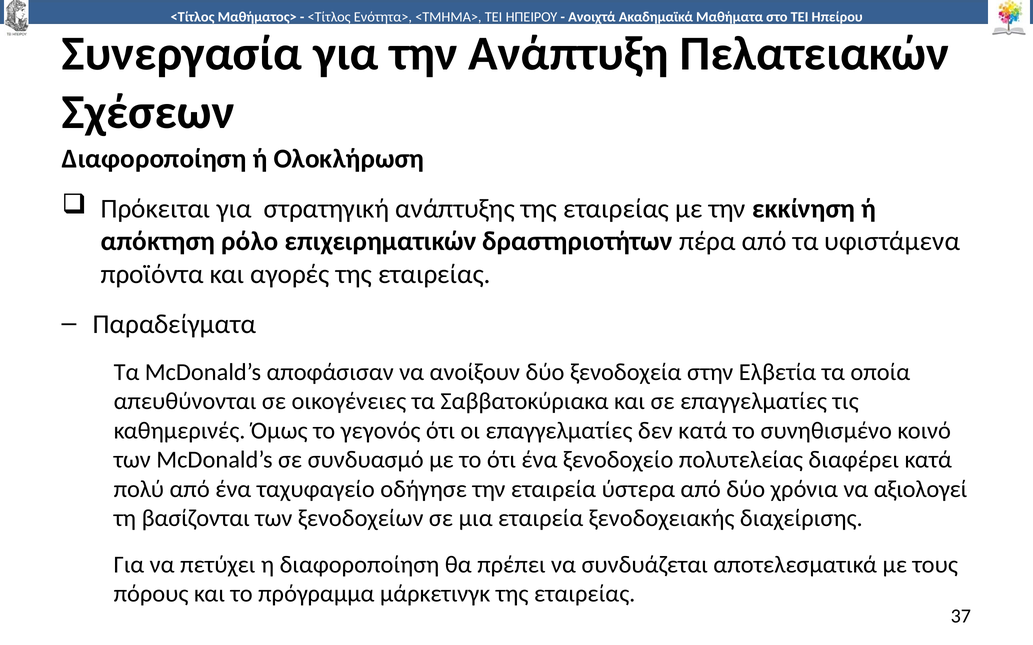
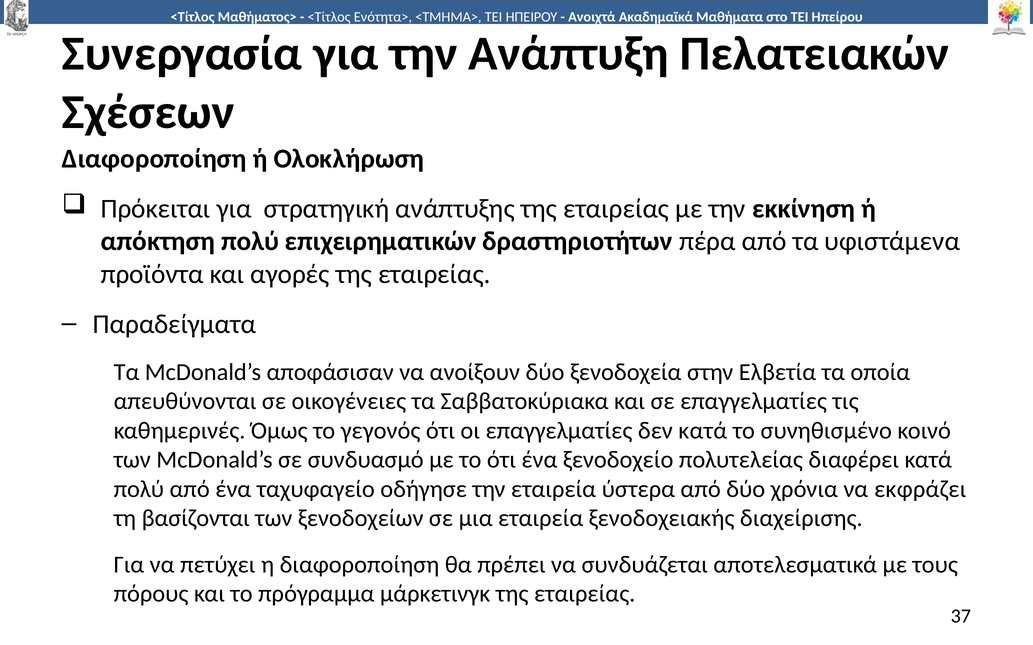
απόκτηση ρόλο: ρόλο -> πολύ (250, 242)
αξιολογεί: αξιολογεί -> εκφράζει (920, 489)
